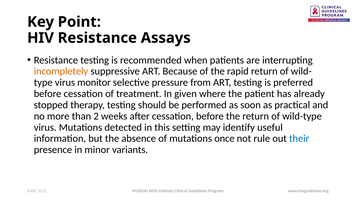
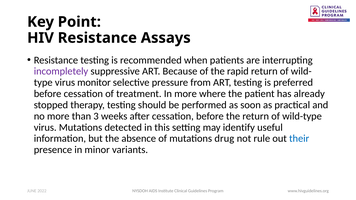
incompletely colour: orange -> purple (61, 71)
In given: given -> more (186, 94)
2: 2 -> 3 (96, 116)
once: once -> drug (224, 139)
